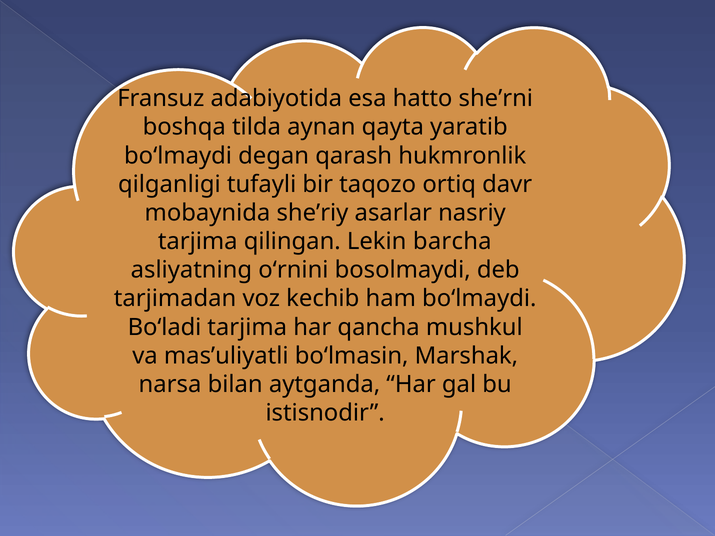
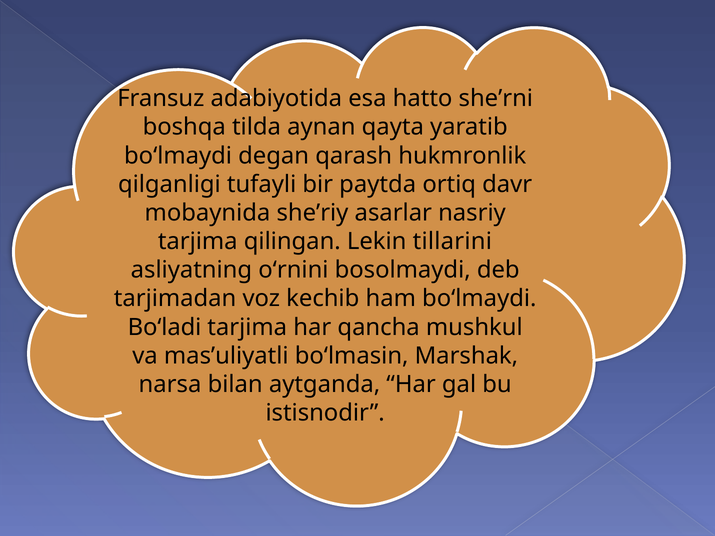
taqozo: taqozo -> paytda (378, 184)
barcha: barcha -> tillarini (452, 242)
